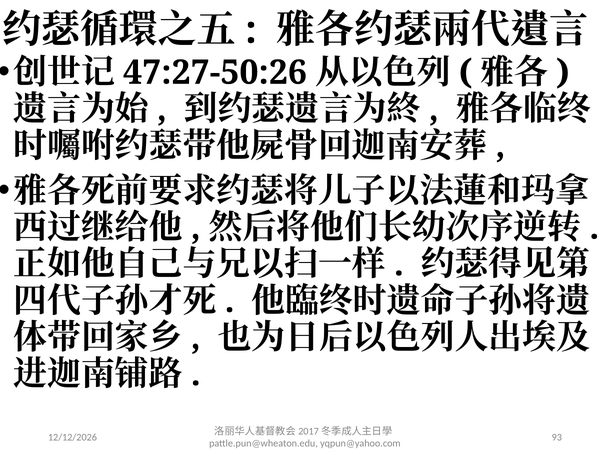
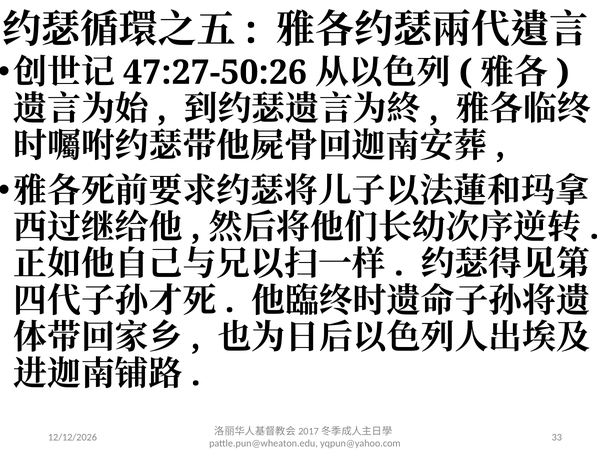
93: 93 -> 33 (557, 437)
